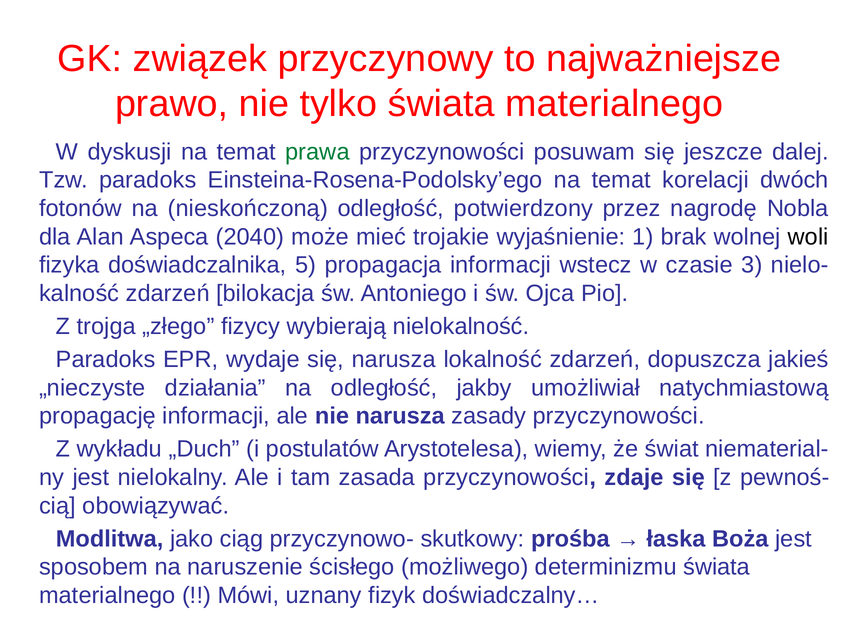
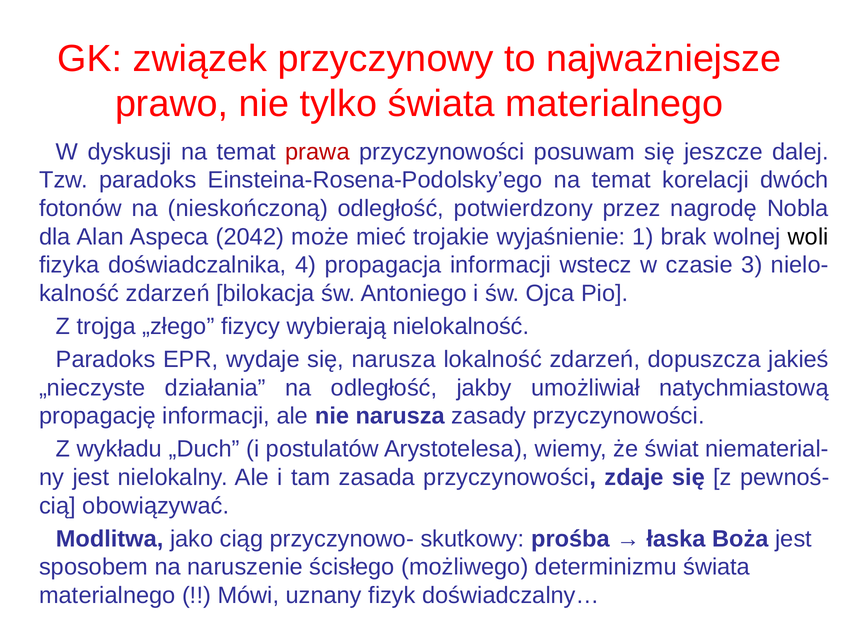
prawa colour: green -> red (317, 152)
2040: 2040 -> 2042 (250, 237)
5: 5 -> 4 (306, 265)
